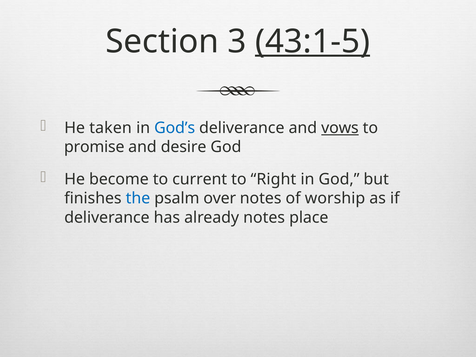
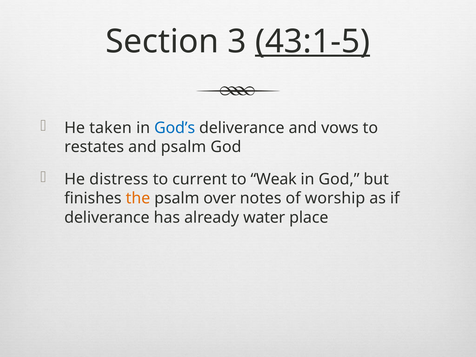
vows underline: present -> none (340, 128)
promise: promise -> restates (94, 147)
and desire: desire -> psalm (184, 147)
become: become -> distress (119, 179)
Right: Right -> Weak (274, 179)
the colour: blue -> orange (138, 198)
already notes: notes -> water (264, 217)
